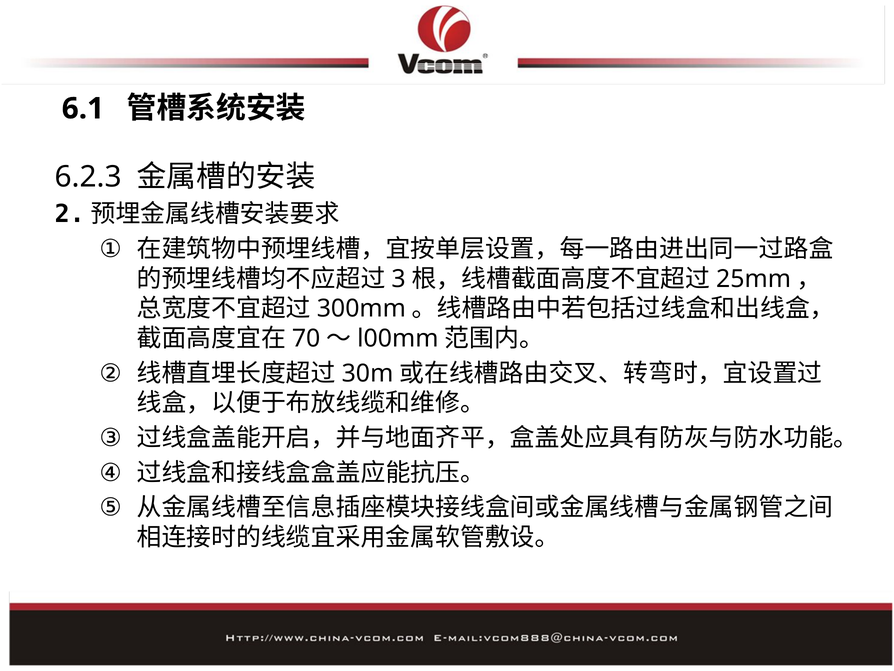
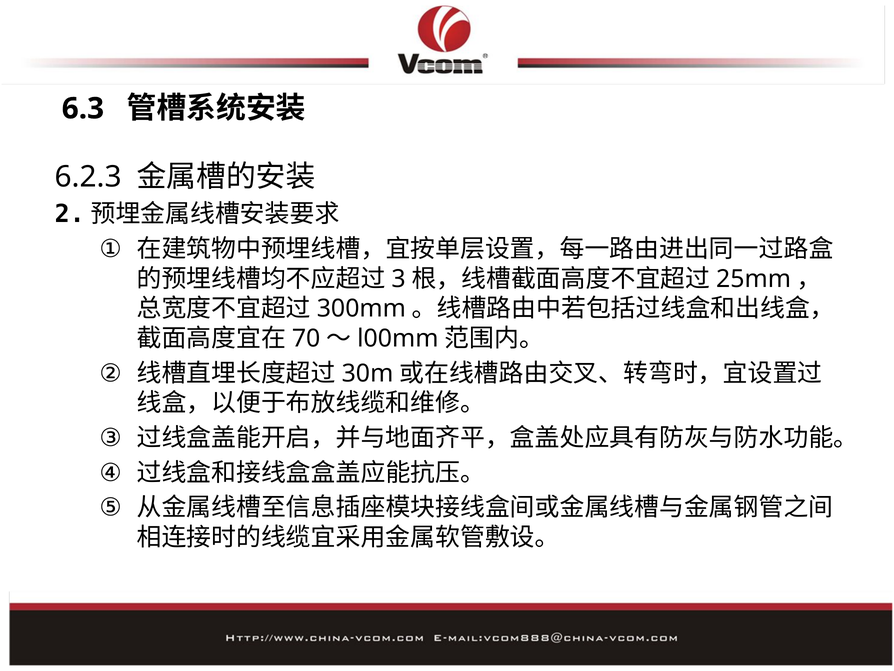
6.1: 6.1 -> 6.3 (83, 108)
